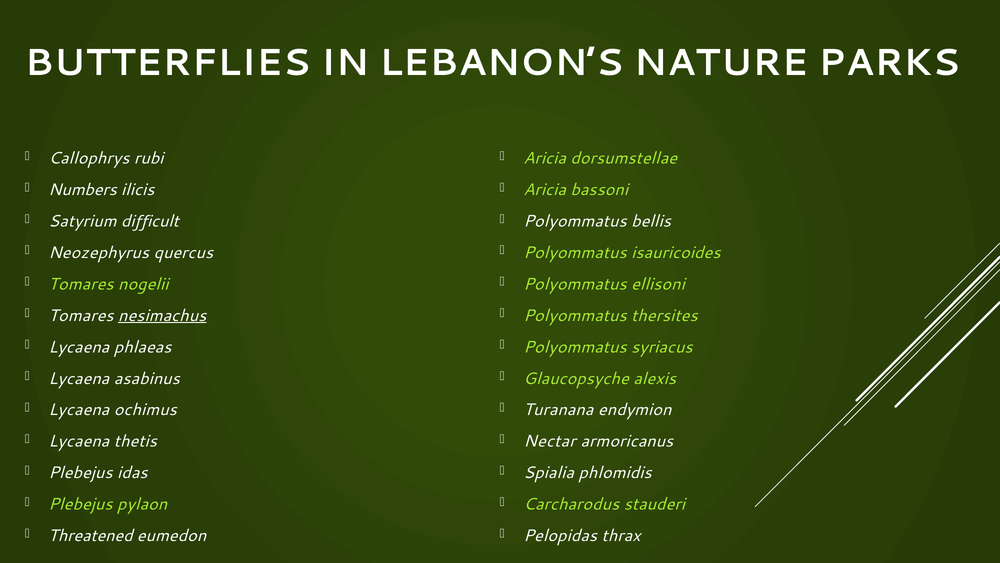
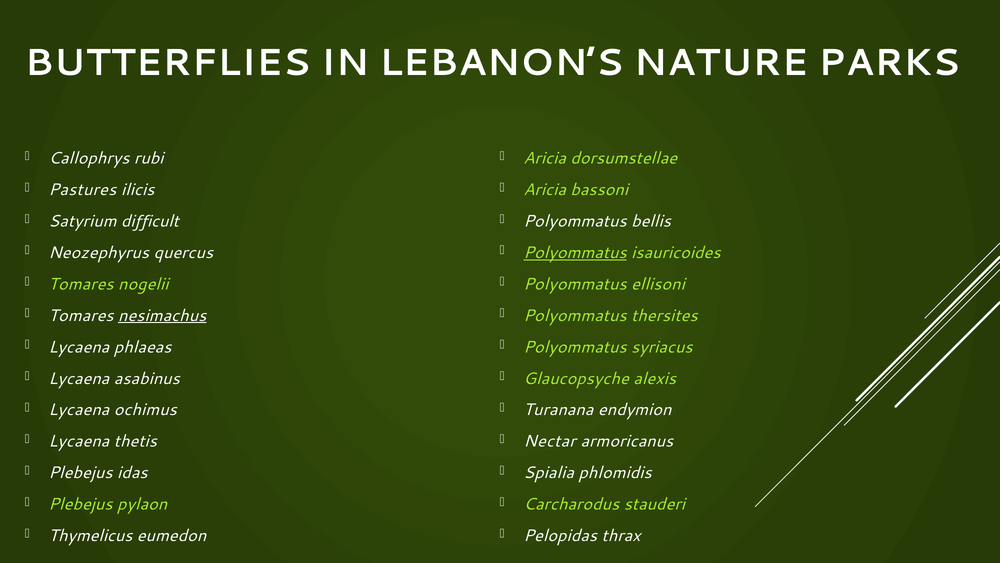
Numbers: Numbers -> Pastures (82, 190)
Polyommatus underline: none -> present (575, 252)
Threatened: Threatened -> Thymelicus (90, 535)
